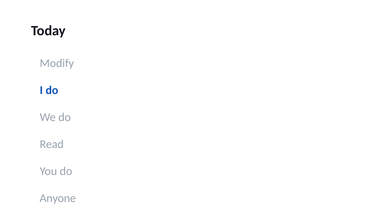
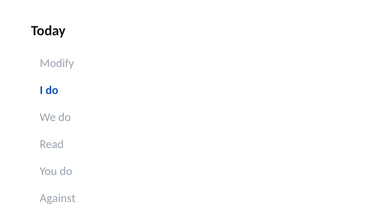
Anyone: Anyone -> Against (58, 198)
